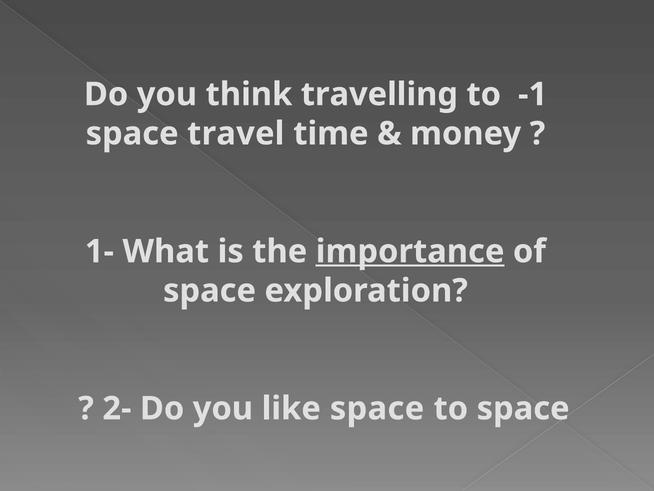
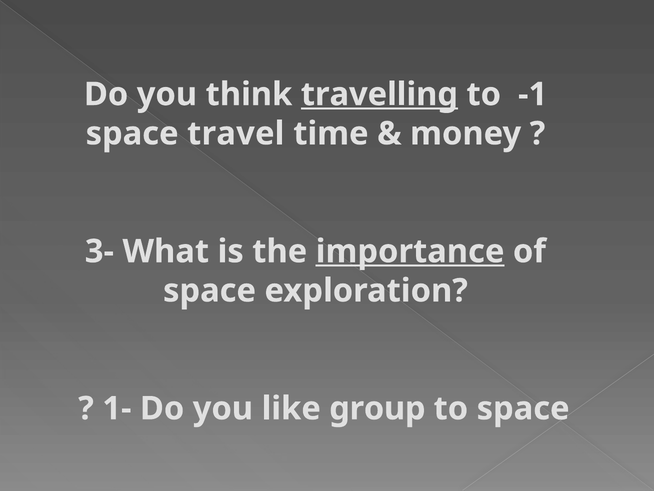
travelling underline: none -> present (379, 94)
1-: 1- -> 3- (99, 251)
2-: 2- -> 1- (117, 408)
like space: space -> group (377, 408)
